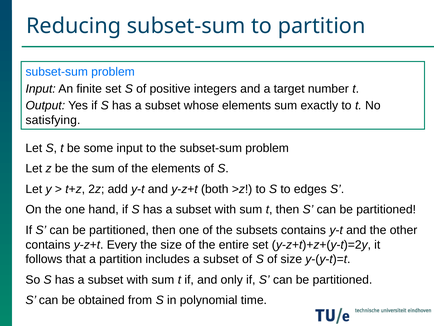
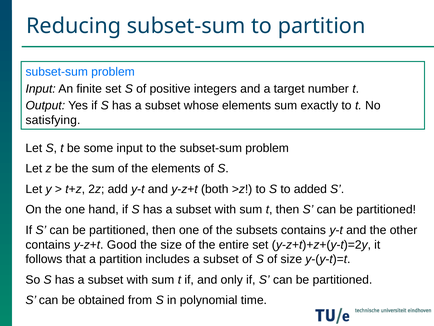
edges: edges -> added (310, 189)
Every: Every -> Good (122, 244)
